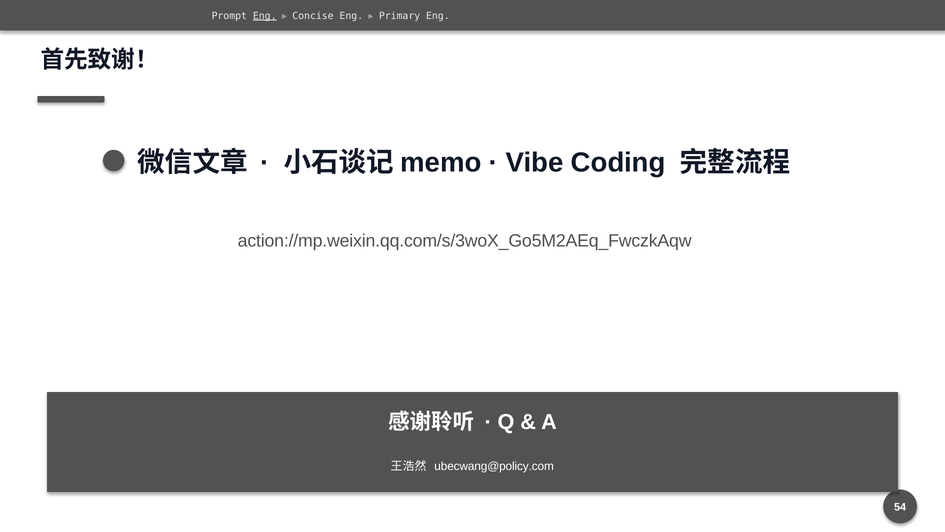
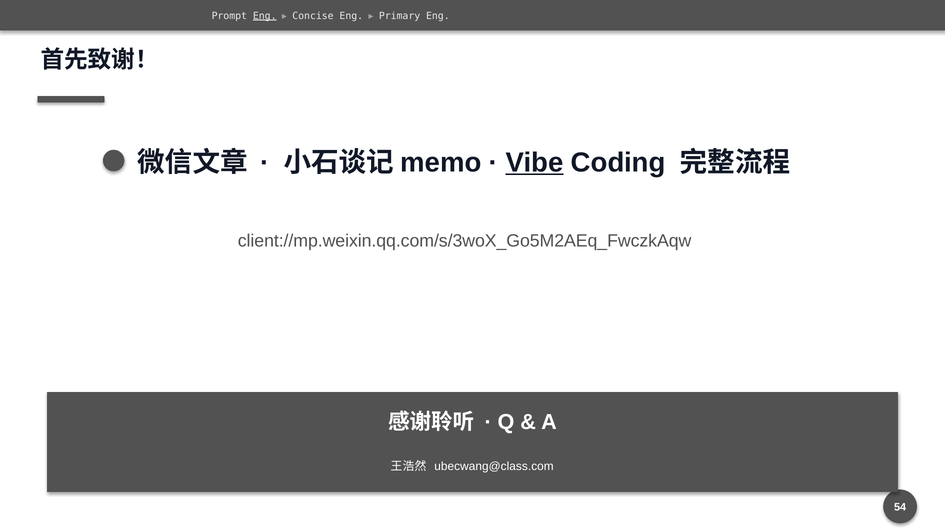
Vibe underline: none -> present (535, 162)
action://mp.weixin.qq.com/s/3woX_Go5M2AEq_FwczkAqw: action://mp.weixin.qq.com/s/3woX_Go5M2AEq_FwczkAqw -> client://mp.weixin.qq.com/s/3woX_Go5M2AEq_FwczkAqw (465, 241)
ubecwang@policy.com: ubecwang@policy.com -> ubecwang@class.com (494, 466)
